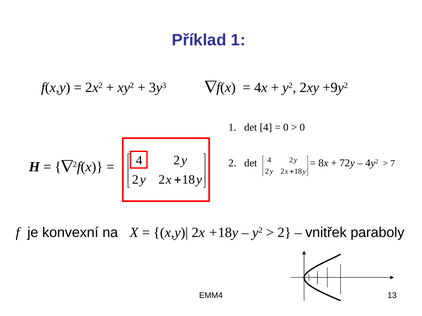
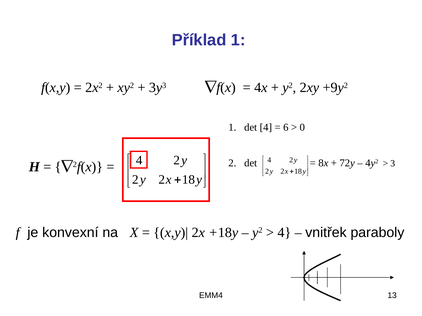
0: 0 -> 6 (286, 128)
7: 7 -> 3 (393, 164)
2: 2 -> 4 (284, 233)
